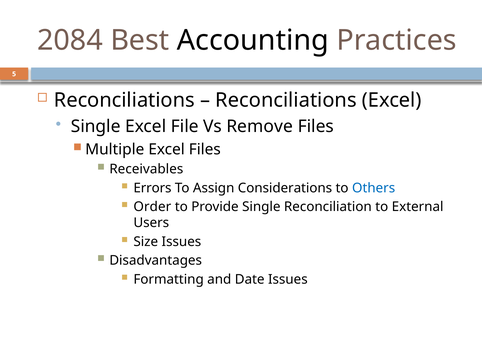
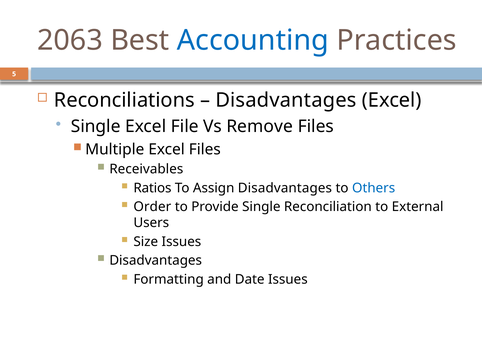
2084: 2084 -> 2063 (70, 40)
Accounting colour: black -> blue (253, 40)
Reconciliations: Reconciliations -> Disadvantages (286, 100)
Errors: Errors -> Ratios (152, 188)
Assign Considerations: Considerations -> Disadvantages (285, 188)
